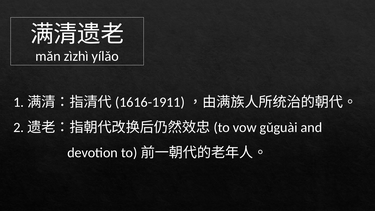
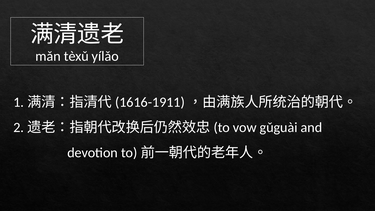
zìzhì: zìzhì -> tèxǔ (76, 56)
